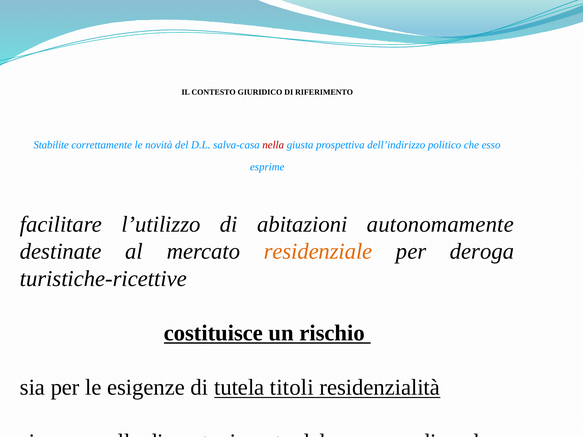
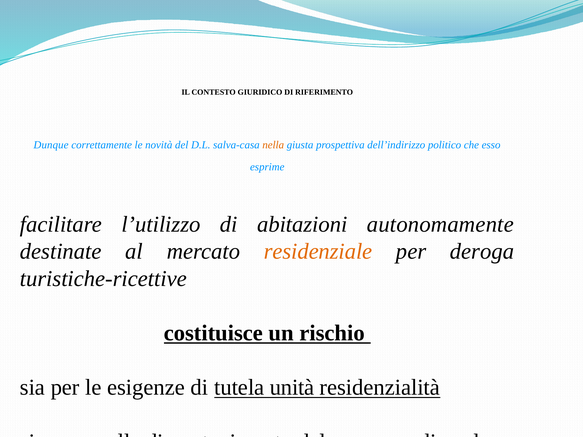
Stabilite: Stabilite -> Dunque (51, 145)
nella colour: red -> orange (273, 145)
titoli: titoli -> unità (292, 388)
